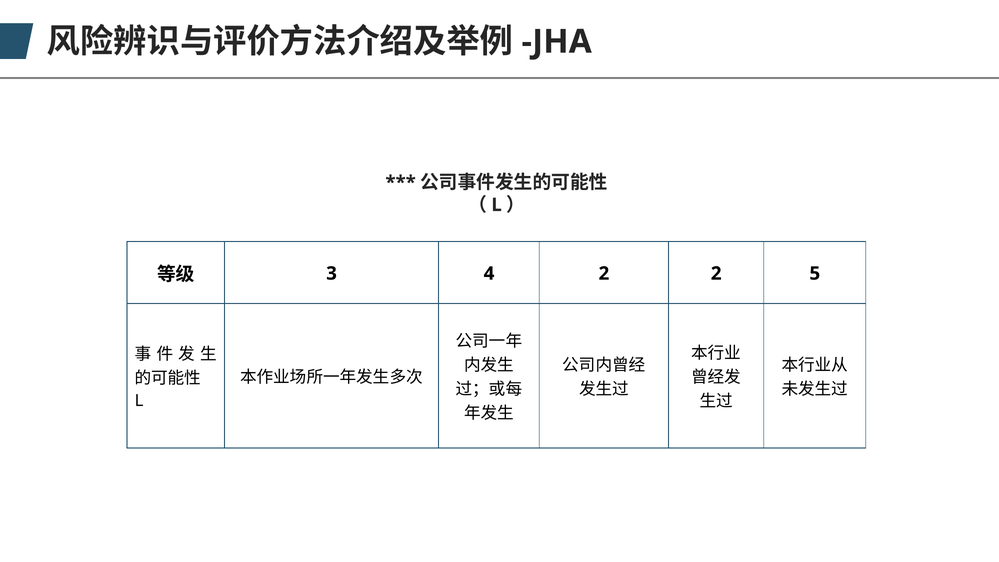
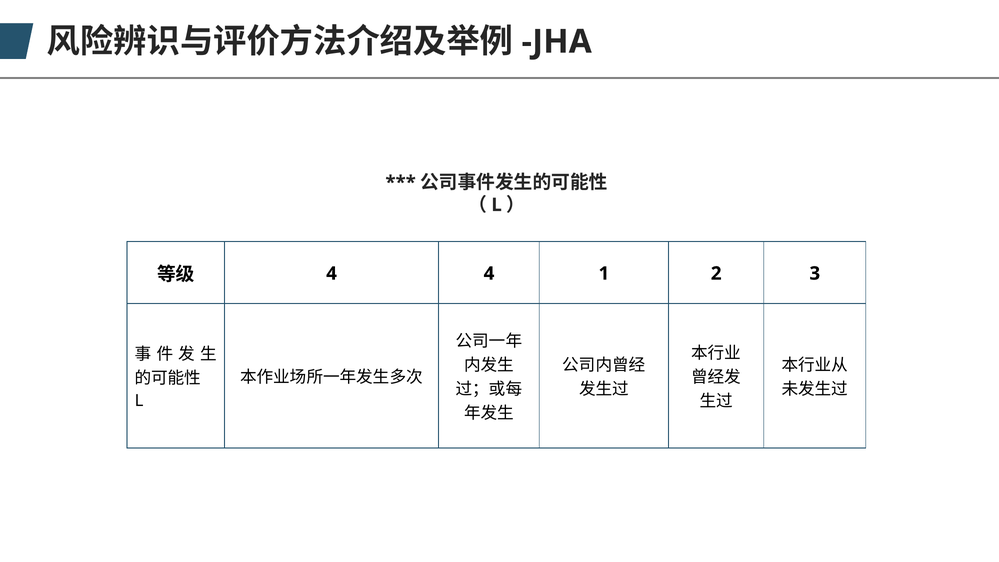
3: 3 -> 4 (332, 273)
4 2: 2 -> 1 (604, 273)
5: 5 -> 3 (815, 273)
